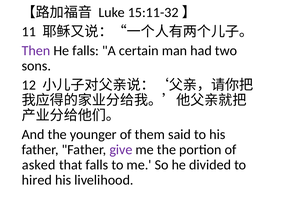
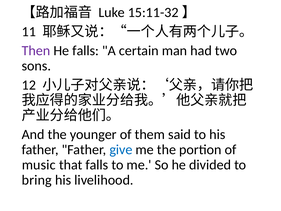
give colour: purple -> blue (121, 150)
asked: asked -> music (39, 165)
hired: hired -> bring (37, 180)
